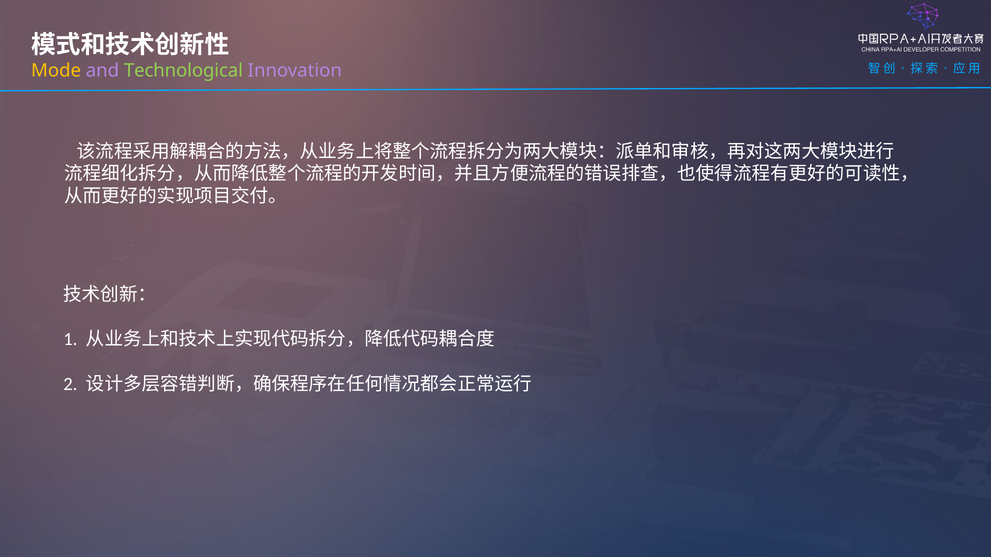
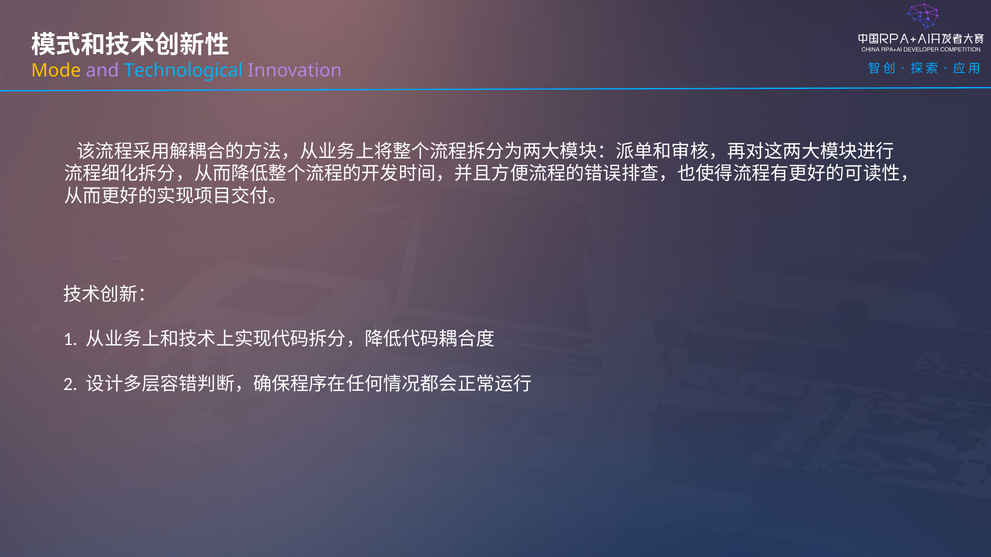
Technological colour: light green -> light blue (183, 71)
